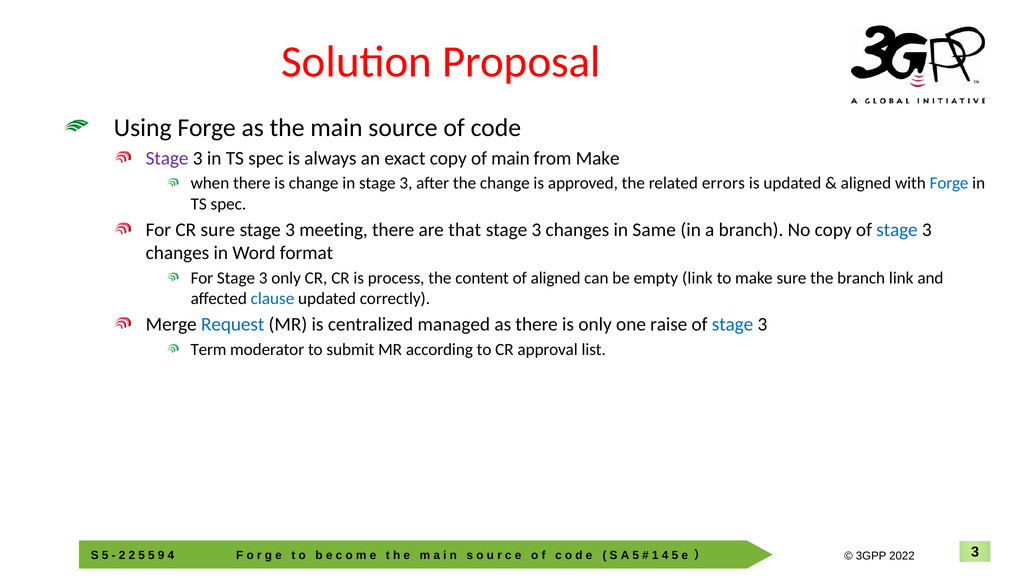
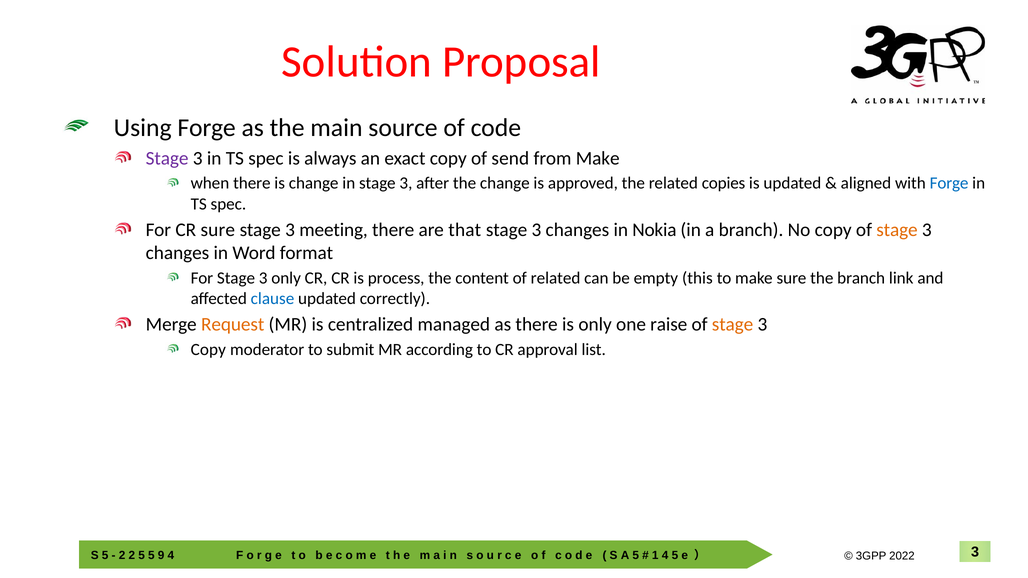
of main: main -> send (510, 158)
errors: errors -> copies (724, 183)
Same: Same -> Nokia (654, 230)
stage colour: blue -> orange (897, 230)
of aligned: aligned -> related (556, 278)
empty link: link -> this (697, 278)
Request colour: blue -> orange (233, 324)
stage colour: blue -> orange (733, 324)
Term: Term -> Copy (208, 350)
